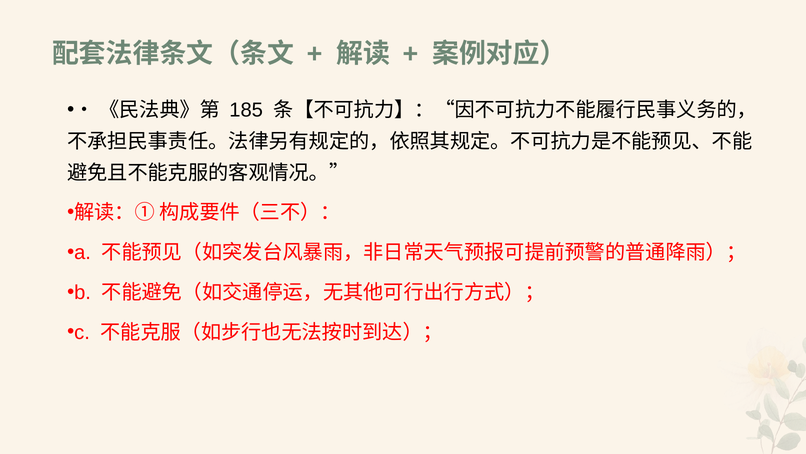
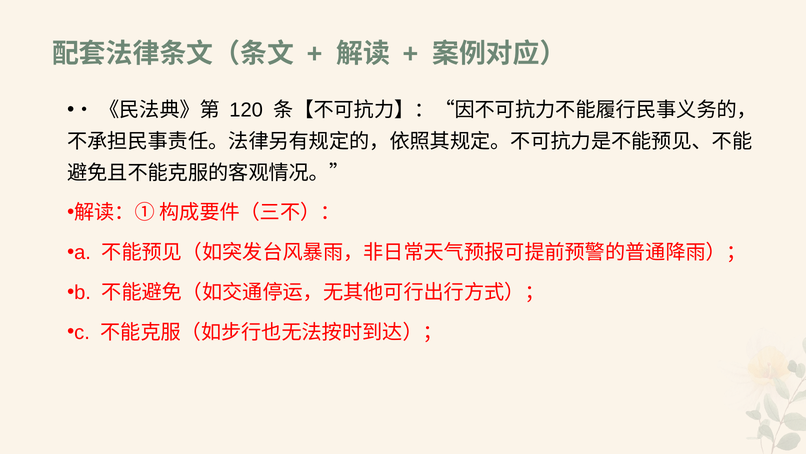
185: 185 -> 120 (246, 110)
